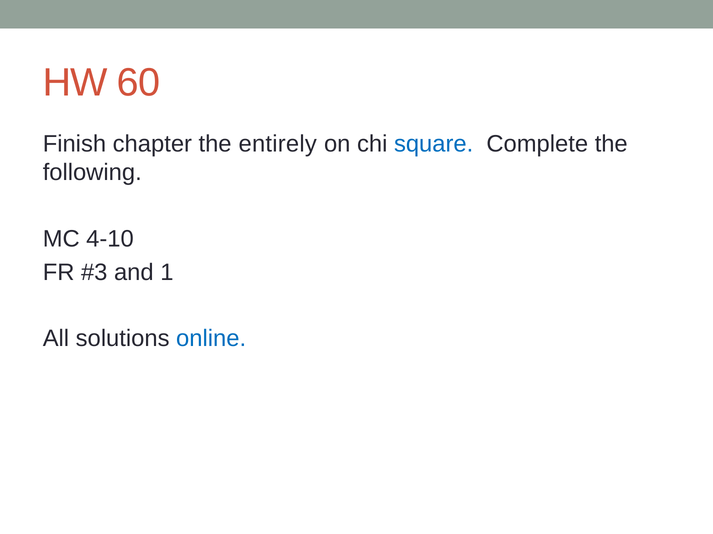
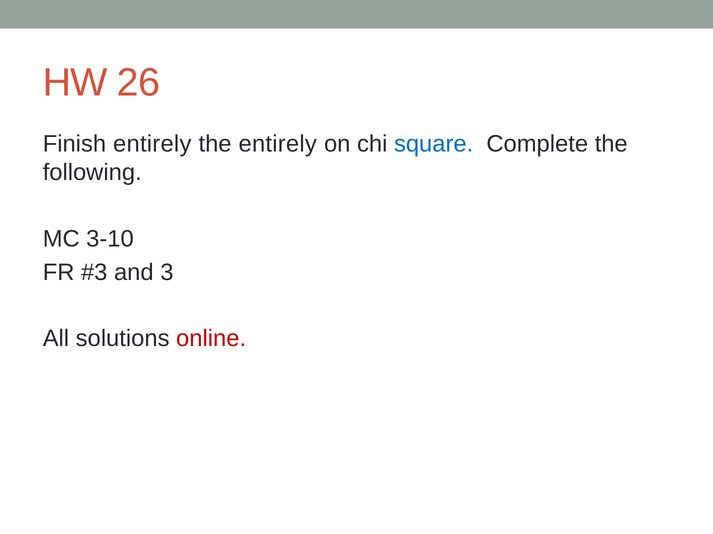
60: 60 -> 26 (138, 83)
Finish chapter: chapter -> entirely (152, 144)
4-10: 4-10 -> 3-10 (110, 239)
1: 1 -> 3 (167, 273)
online colour: blue -> red (211, 339)
